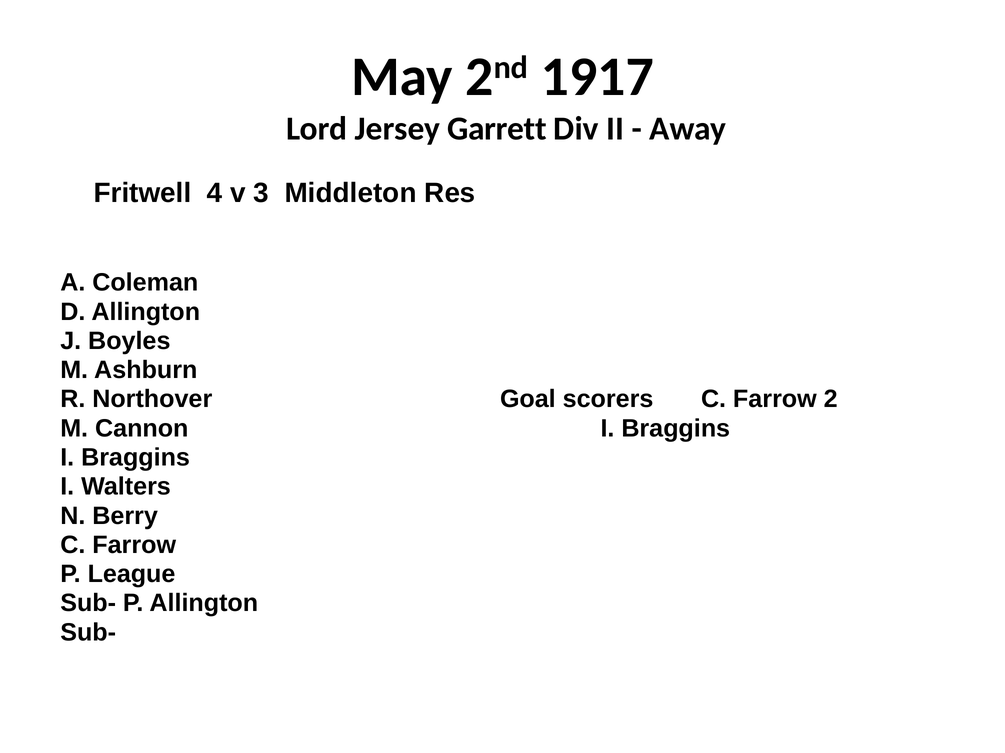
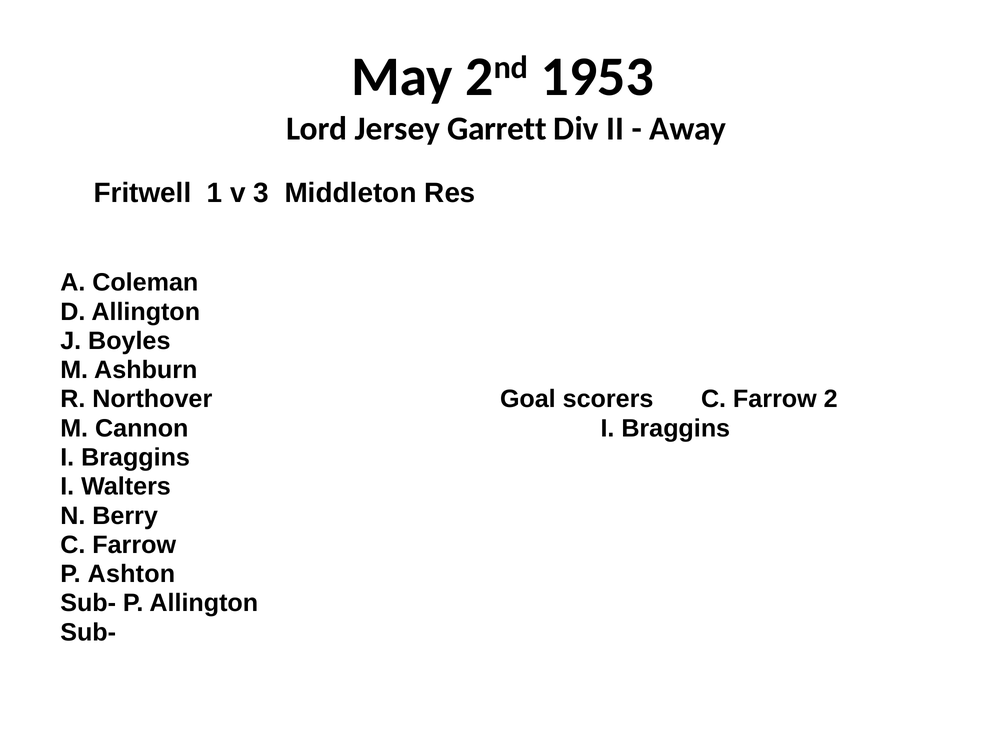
1917: 1917 -> 1953 (597, 77)
4: 4 -> 1 (215, 193)
League: League -> Ashton (131, 575)
